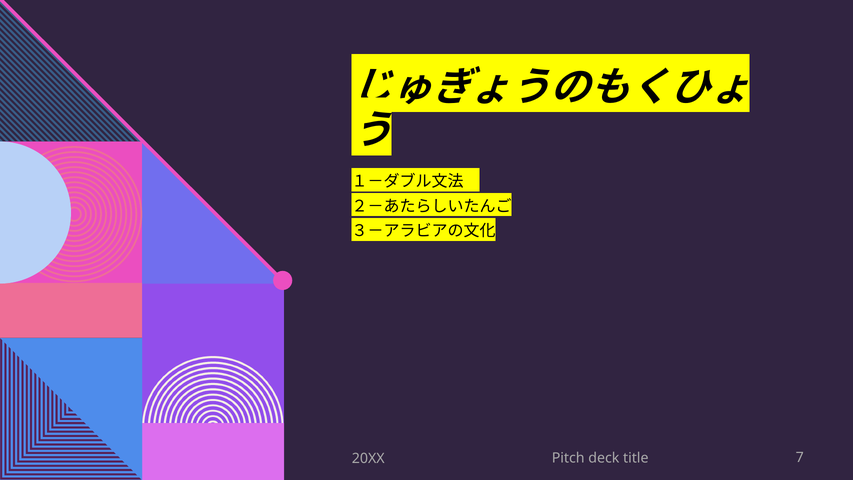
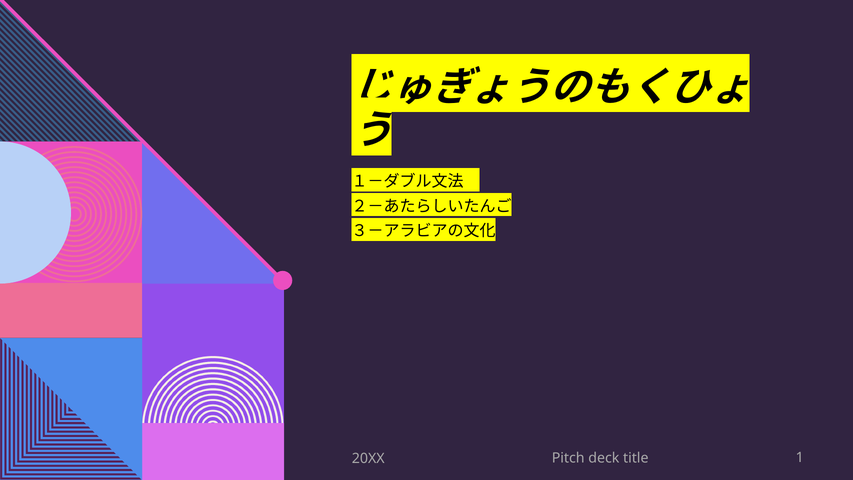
7: 7 -> 1 (800, 457)
